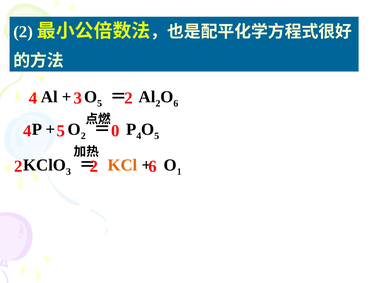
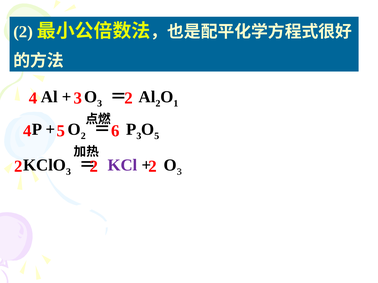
5: 5 -> 3 (100, 103)
6: 6 -> 1 (176, 103)
P 4: 4 -> 3 (139, 136)
0: 0 -> 6 (115, 131)
KCl colour: orange -> purple (122, 165)
1: 1 -> 3 (179, 172)
6: 6 -> 2 (153, 167)
